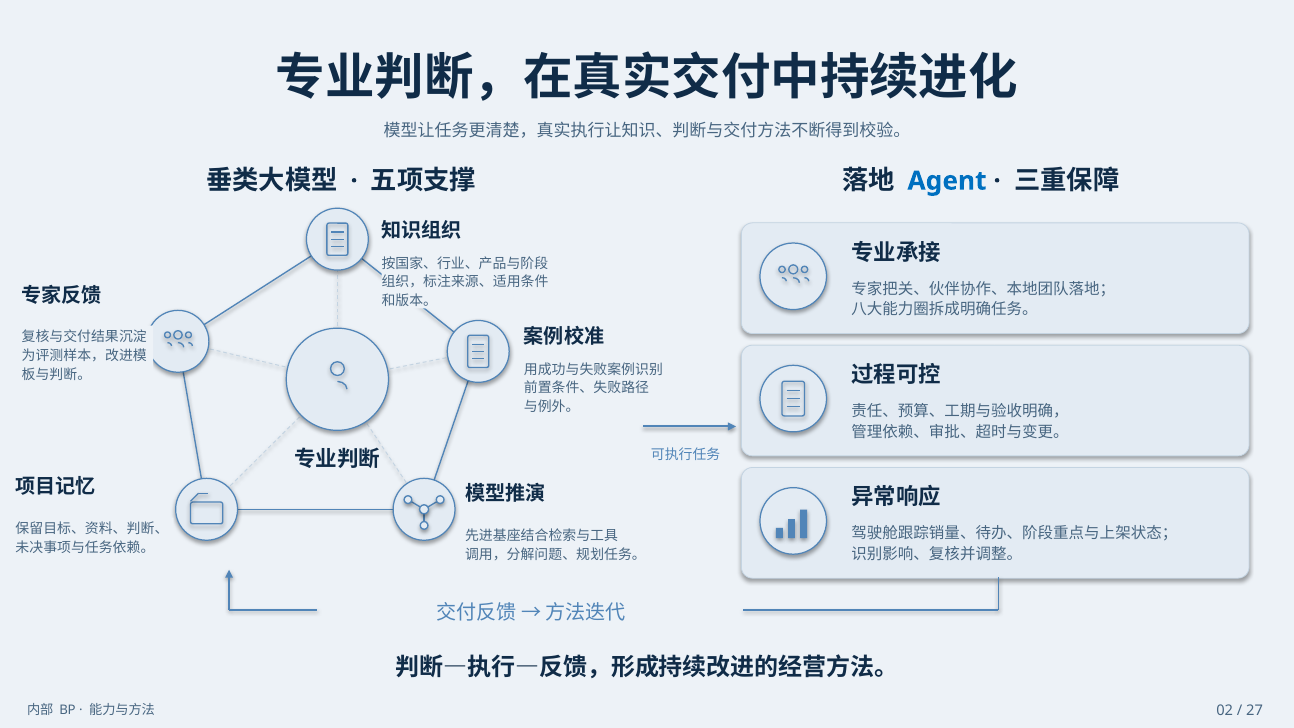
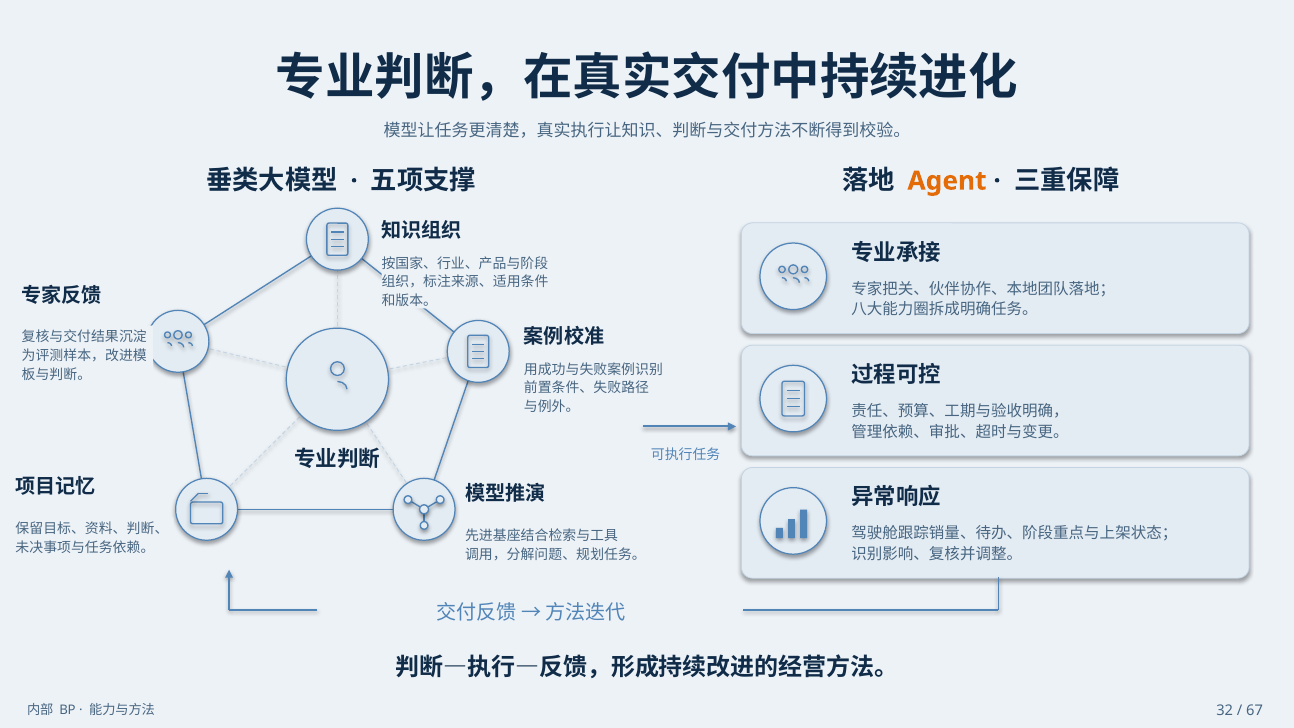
Agent colour: blue -> orange (947, 181)
02: 02 -> 32 (1225, 711)
27: 27 -> 67 (1255, 711)
